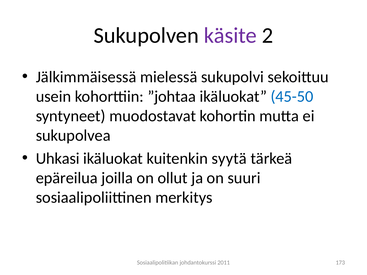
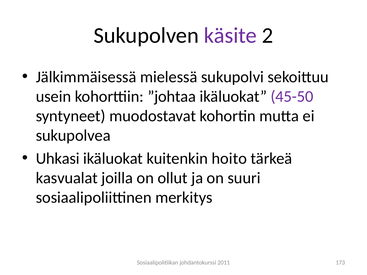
45-50 colour: blue -> purple (292, 97)
syytä: syytä -> hoito (229, 159)
epäreilua: epäreilua -> kasvualat (67, 178)
